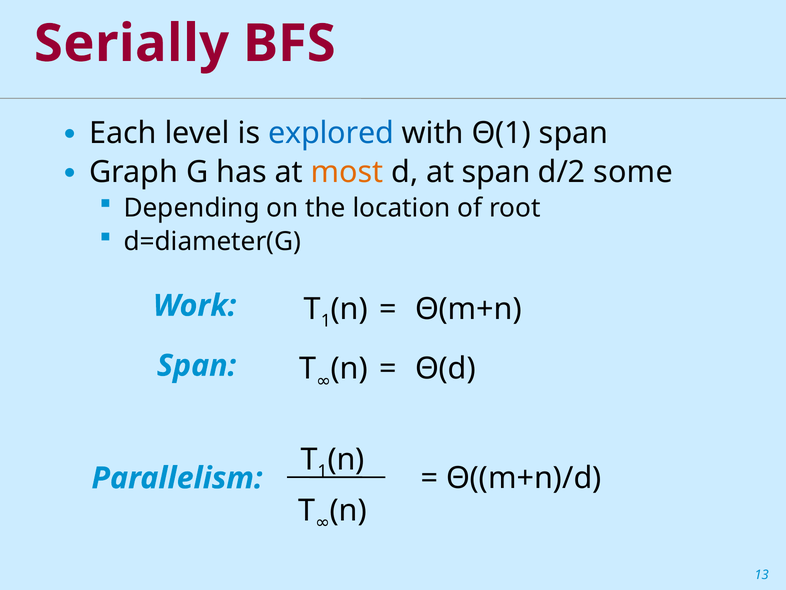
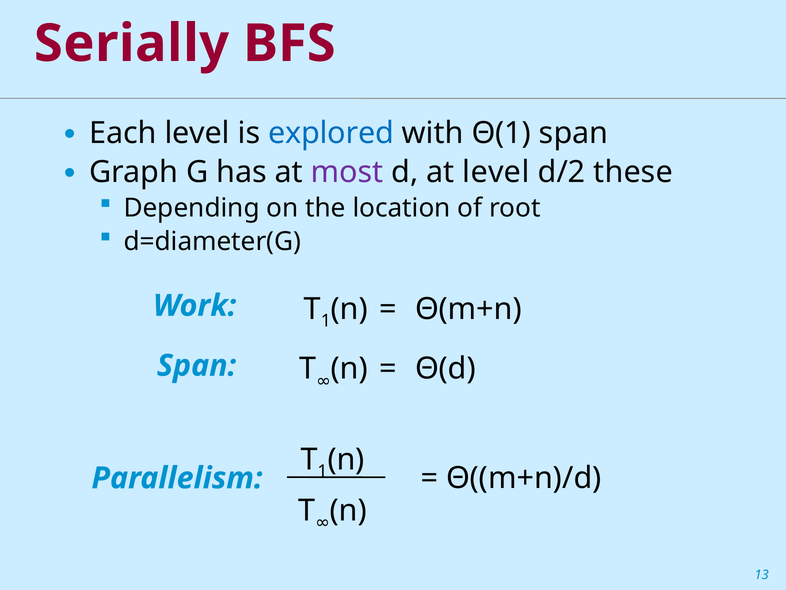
most colour: orange -> purple (347, 172)
at span: span -> level (496, 172)
some: some -> these (633, 172)
